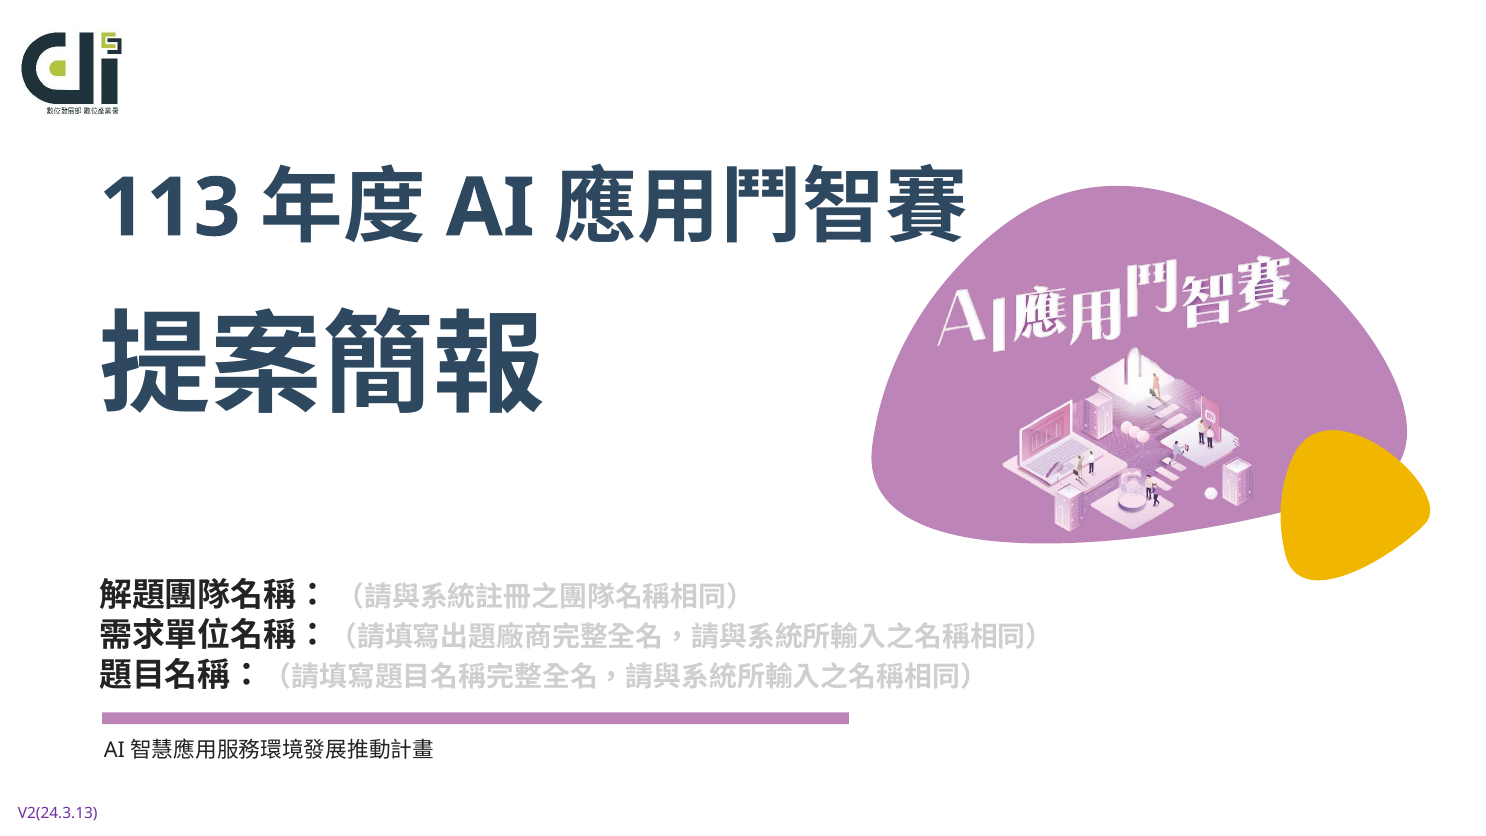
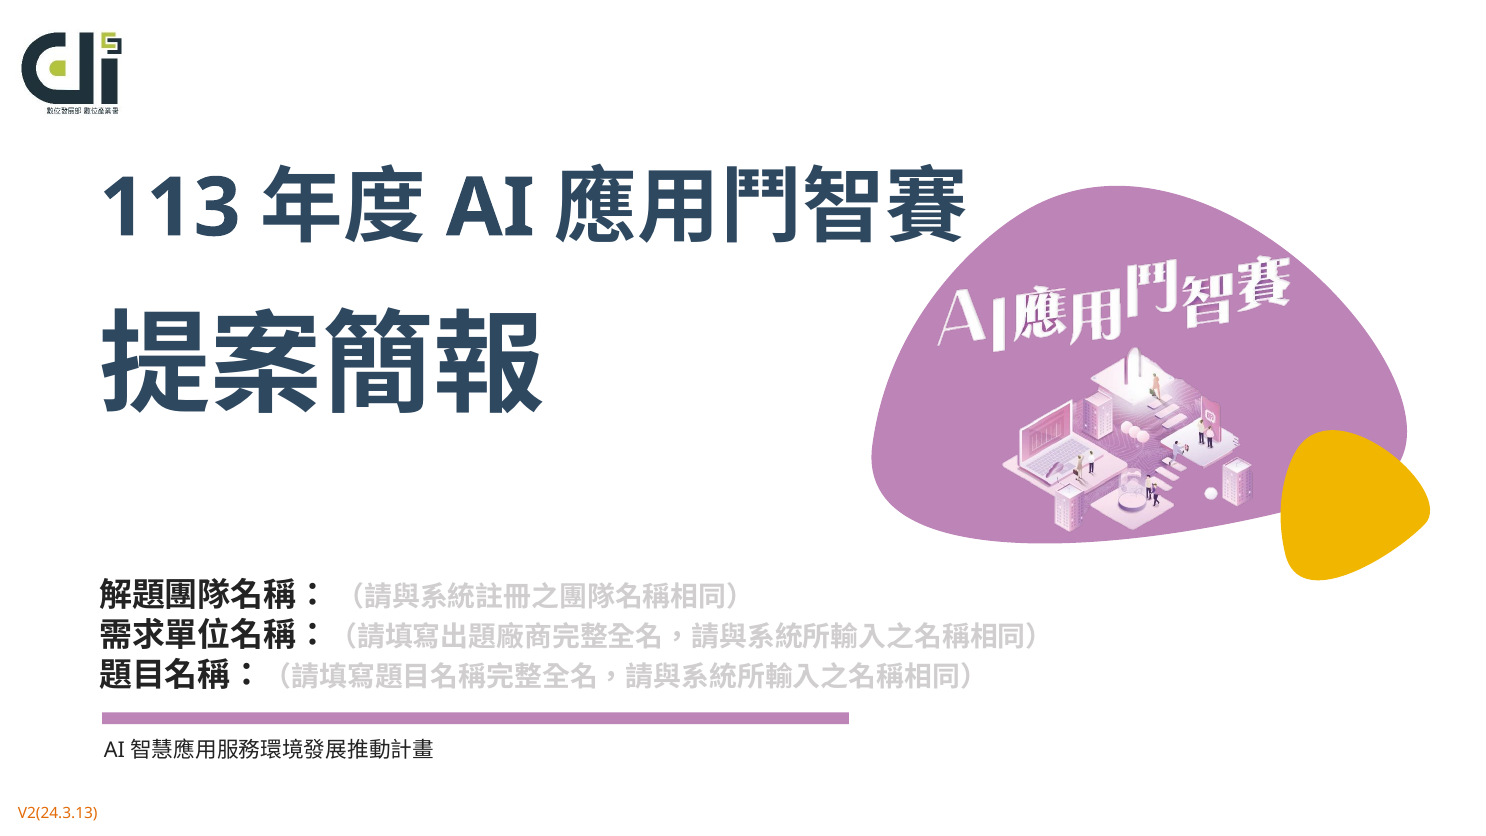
V2(24.3.13 colour: purple -> orange (58, 813)
